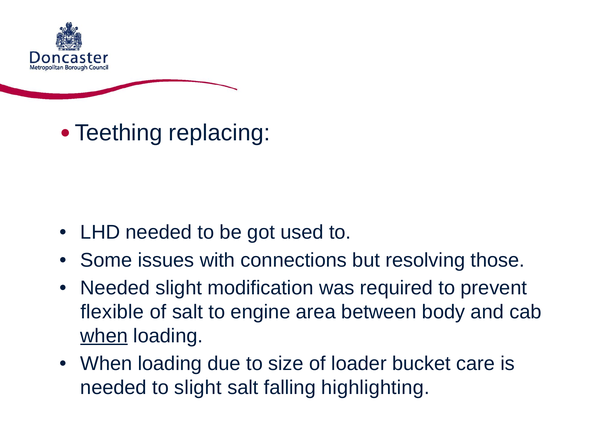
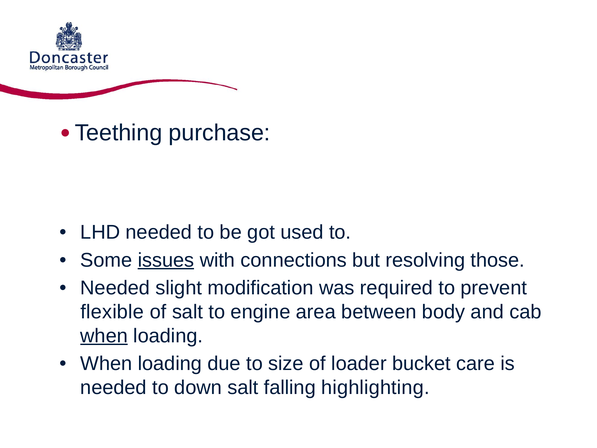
replacing: replacing -> purchase (220, 133)
issues underline: none -> present (166, 260)
to slight: slight -> down (198, 387)
